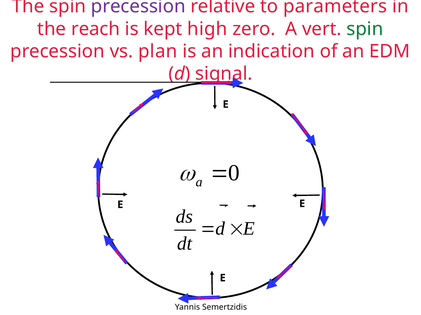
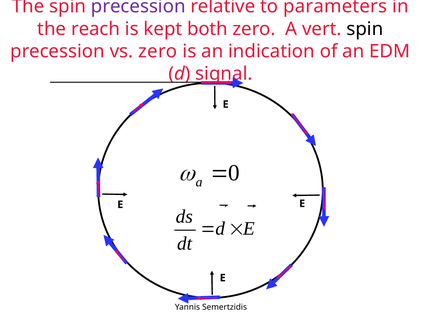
high: high -> both (207, 29)
spin colour: green -> black (365, 29)
vs plan: plan -> zero (158, 51)
